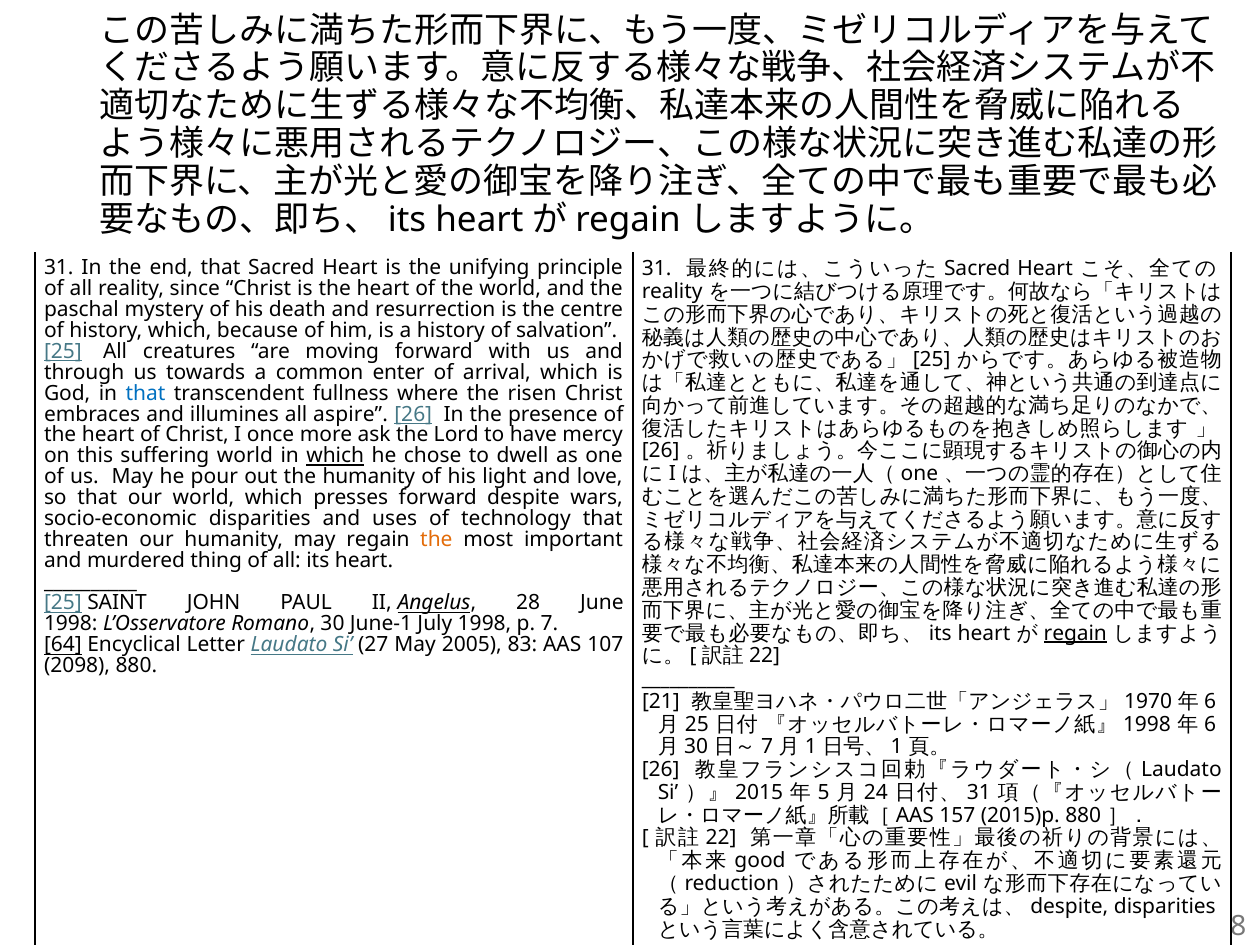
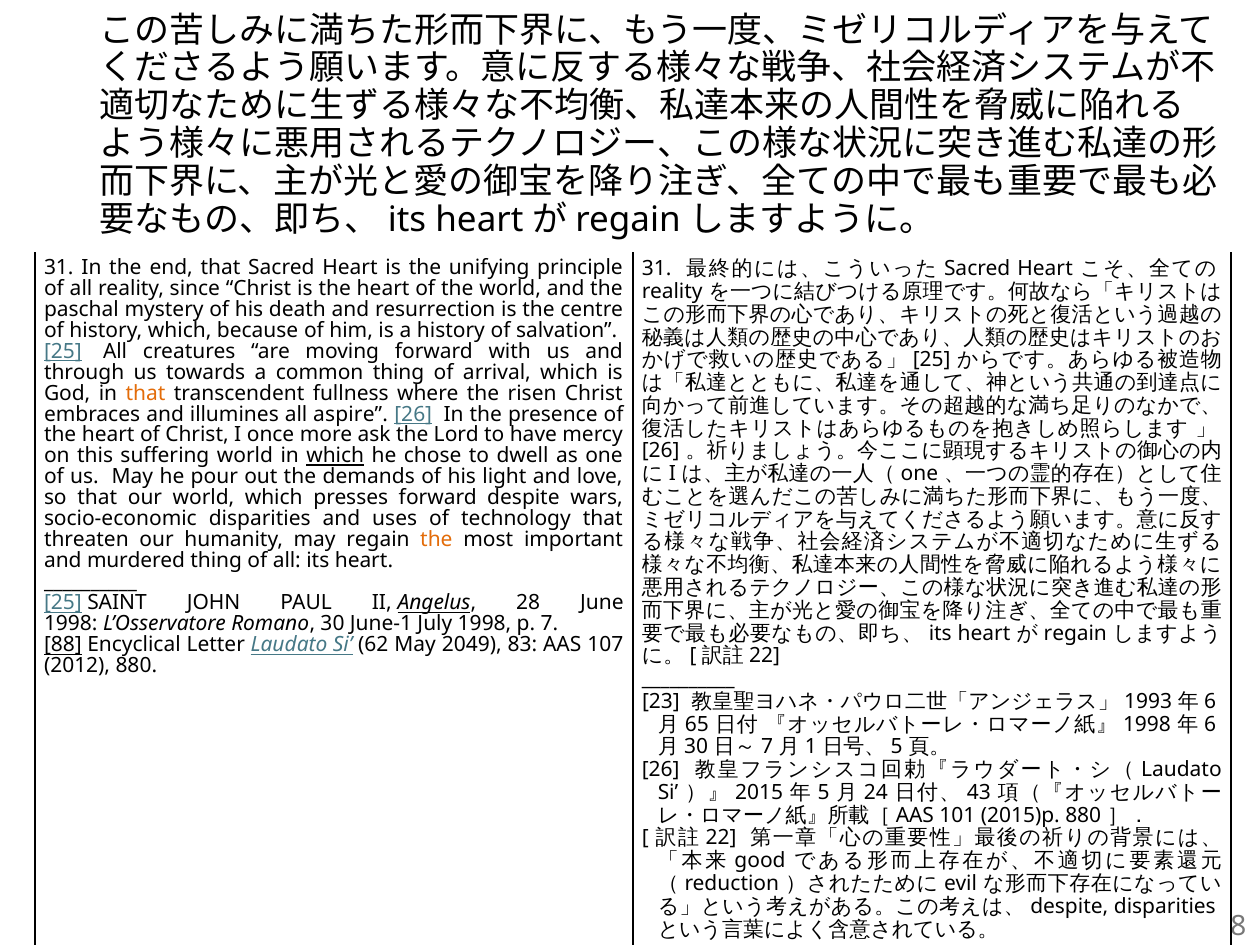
common enter: enter -> thing (399, 372)
that colour: blue -> orange (146, 393)
the humanity: humanity -> demands (369, 477)
regain underline: present -> none (1075, 633)
64: 64 -> 88 (63, 644)
27: 27 -> 62 (373, 644)
2005: 2005 -> 2049 (472, 644)
2098: 2098 -> 2012 (77, 665)
21: 21 -> 23 (661, 701)
1970: 1970 -> 1993 (1148, 701)
25: 25 -> 65 (697, 724)
1: 1 -> 5 (897, 746)
31: 31 -> 43 (979, 792)
157: 157 -> 101 (957, 815)
